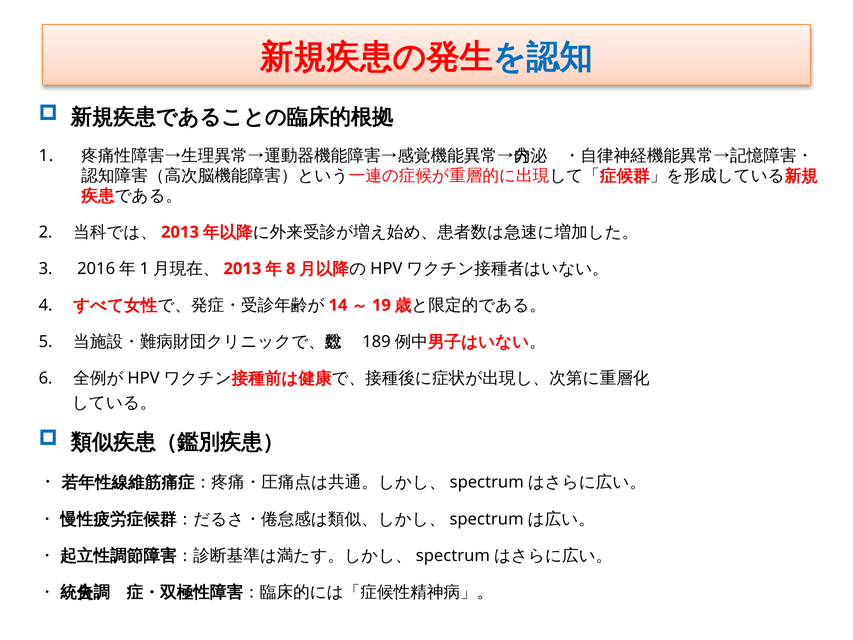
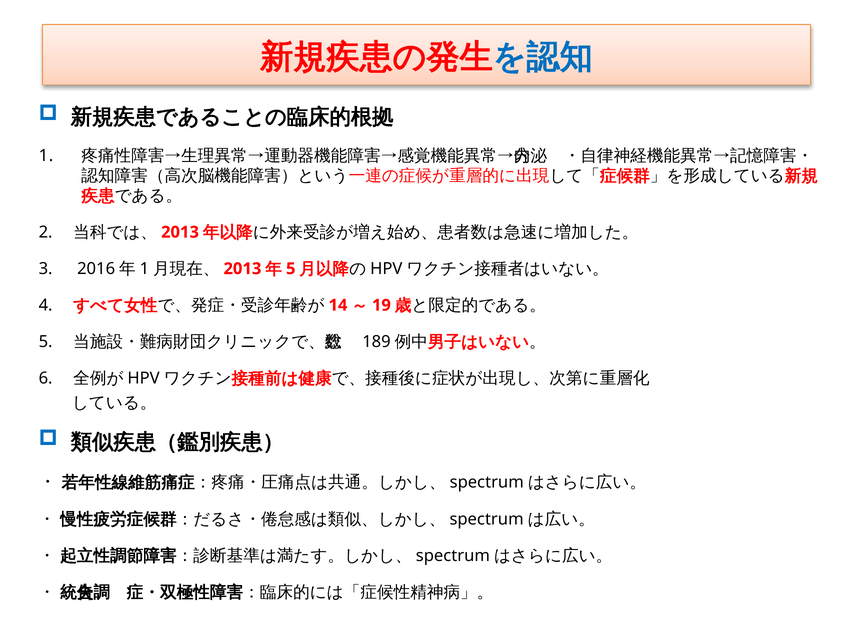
8: 8 -> 5 (291, 269)
